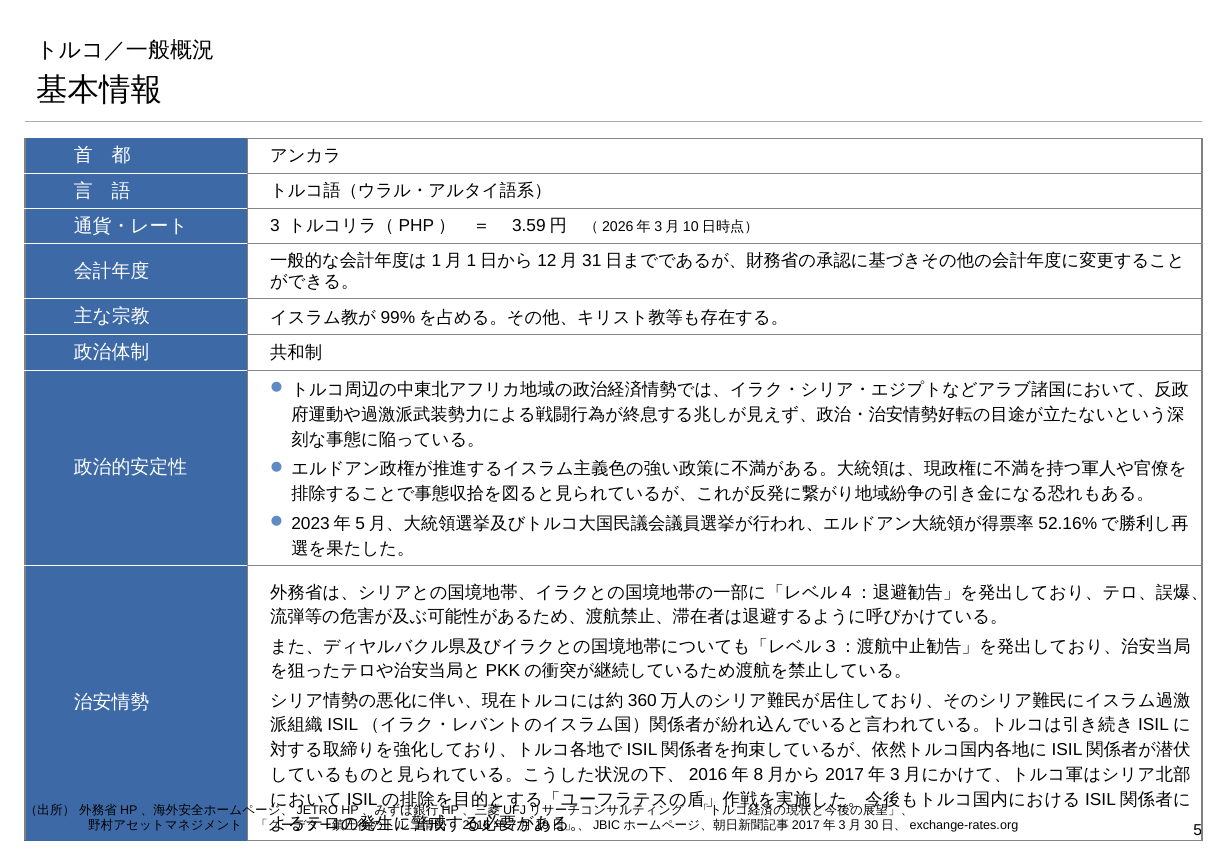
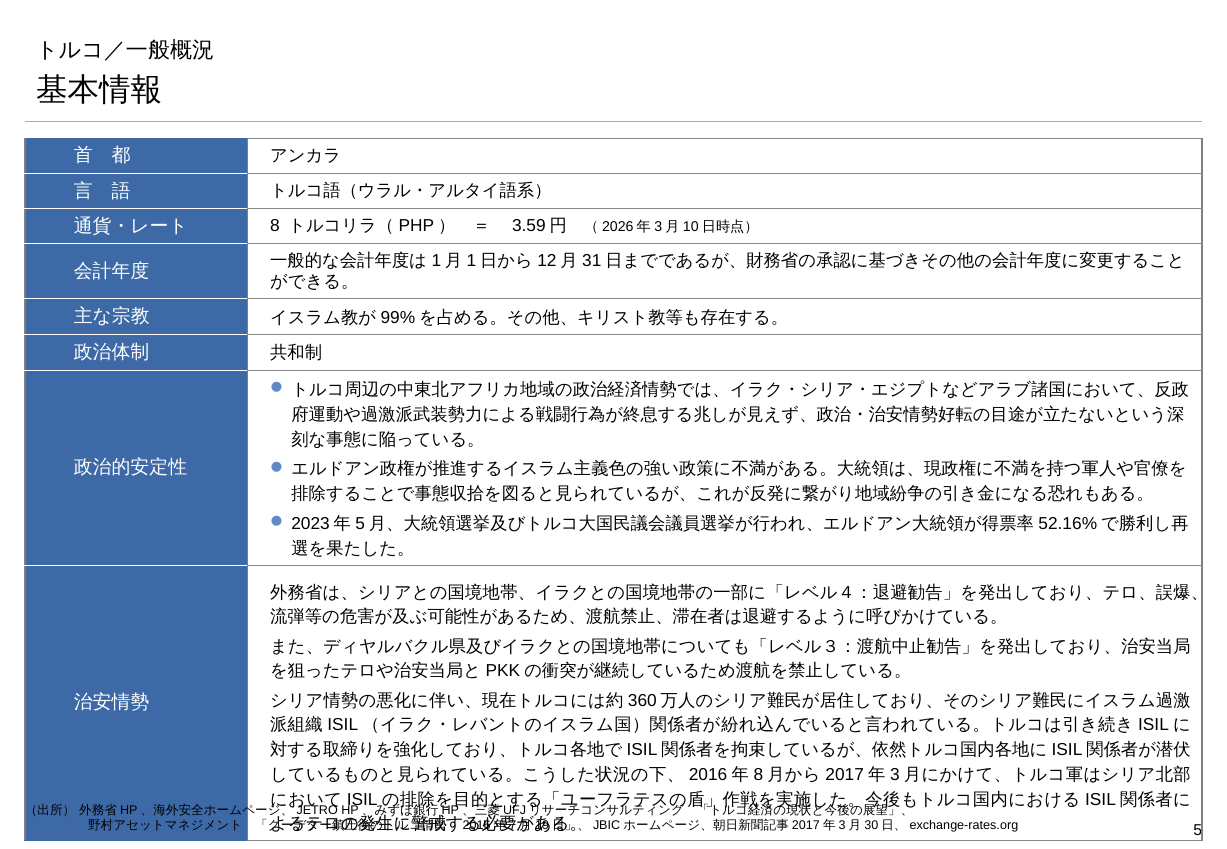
3: 3 -> 8 (275, 226)
